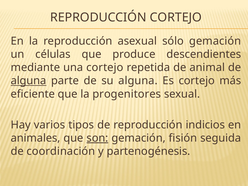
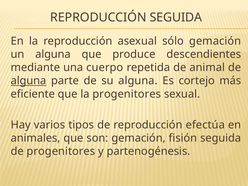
REPRODUCCIÓN CORTEJO: CORTEJO -> SEGUIDA (176, 17)
un células: células -> alguna (53, 54)
una cortejo: cortejo -> cuerpo (105, 68)
indicios: indicios -> efectúa (205, 125)
son underline: present -> none (97, 138)
de coordinación: coordinación -> progenitores (61, 151)
